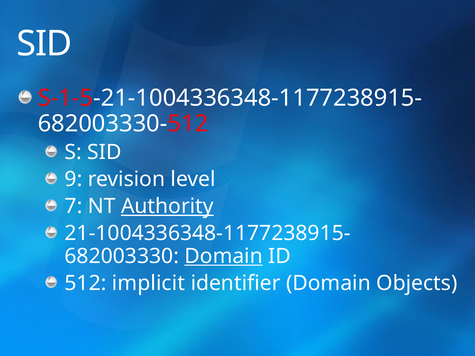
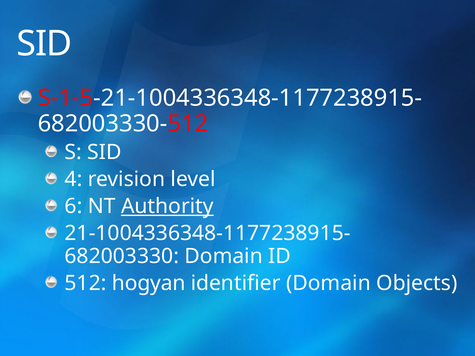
9: 9 -> 4 (73, 179)
7: 7 -> 6 (73, 206)
Domain underline: present -> none (224, 256)
implicit: implicit -> hogyan (149, 283)
